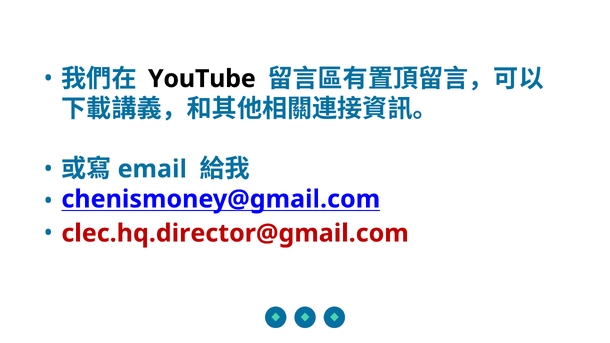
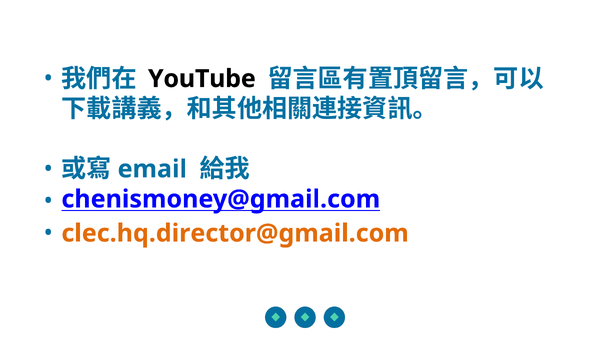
clec.hq.director@gmail.com colour: red -> orange (235, 233)
